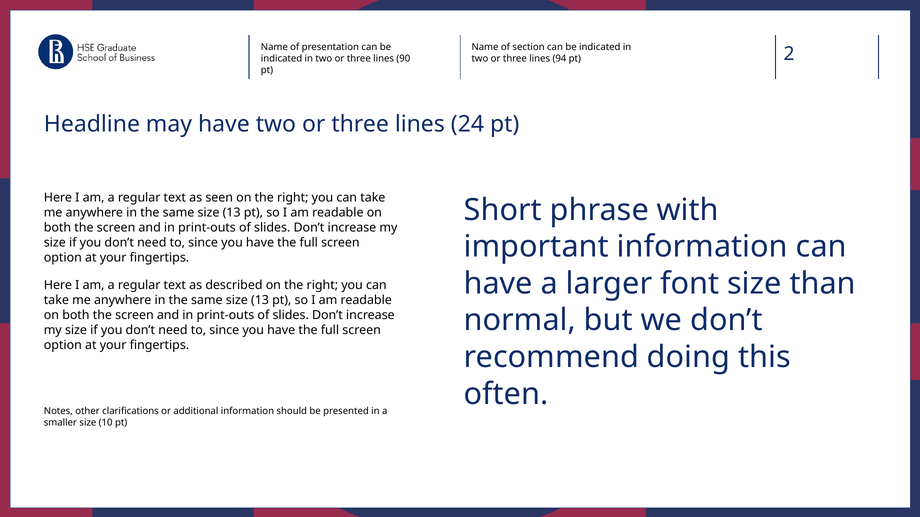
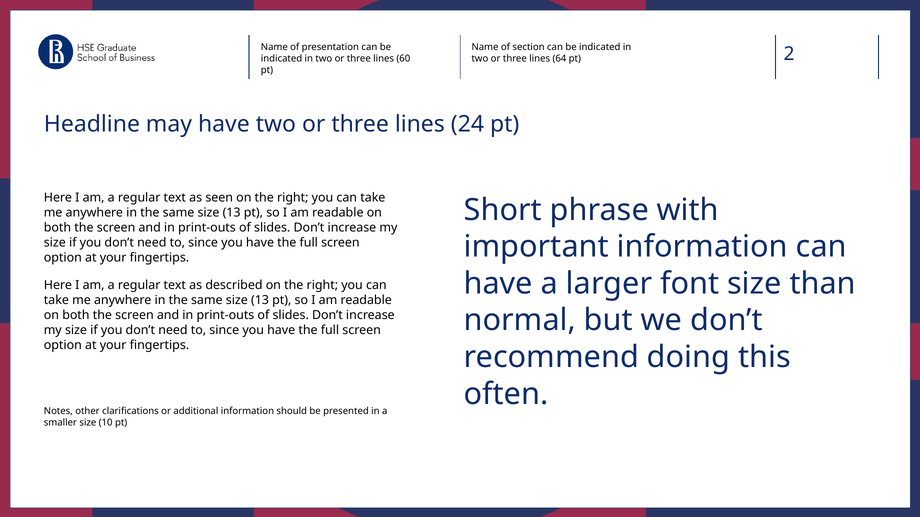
90: 90 -> 60 (403, 59)
94: 94 -> 64 (559, 59)
